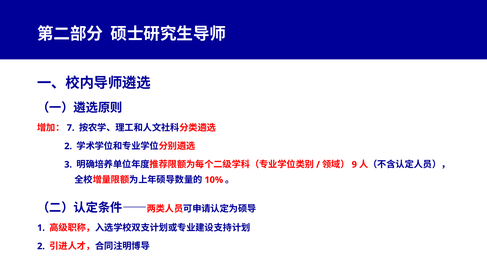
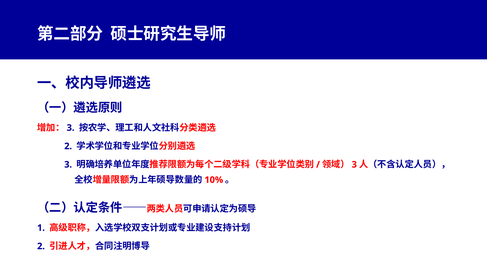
7: 7 -> 3 (71, 128)
9: 9 -> 3 (354, 164)
